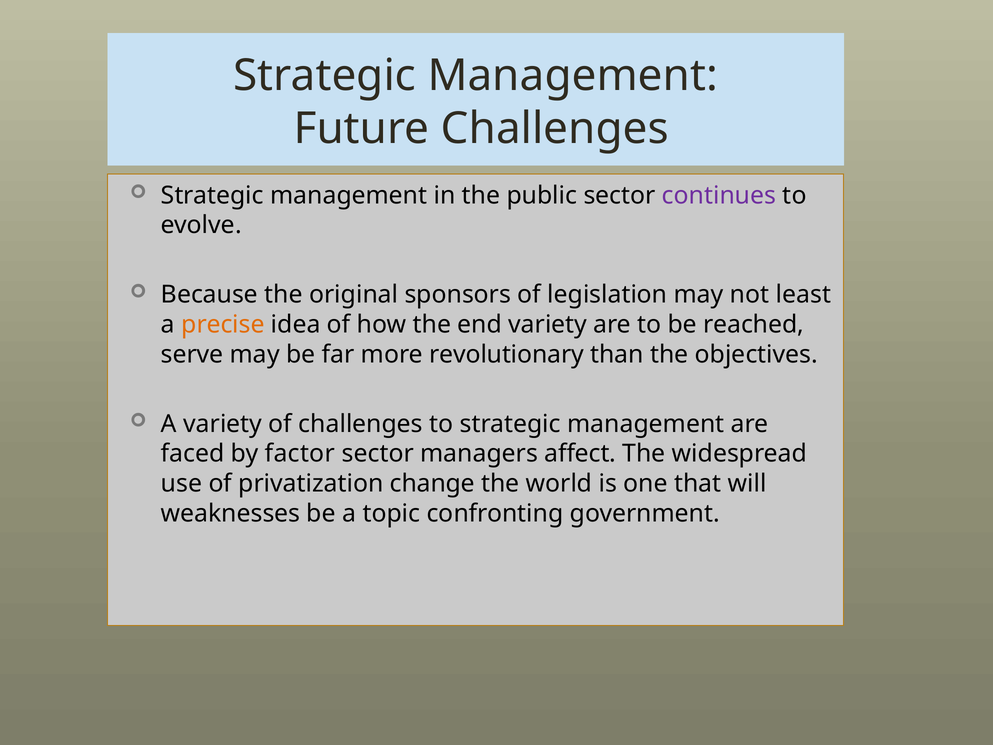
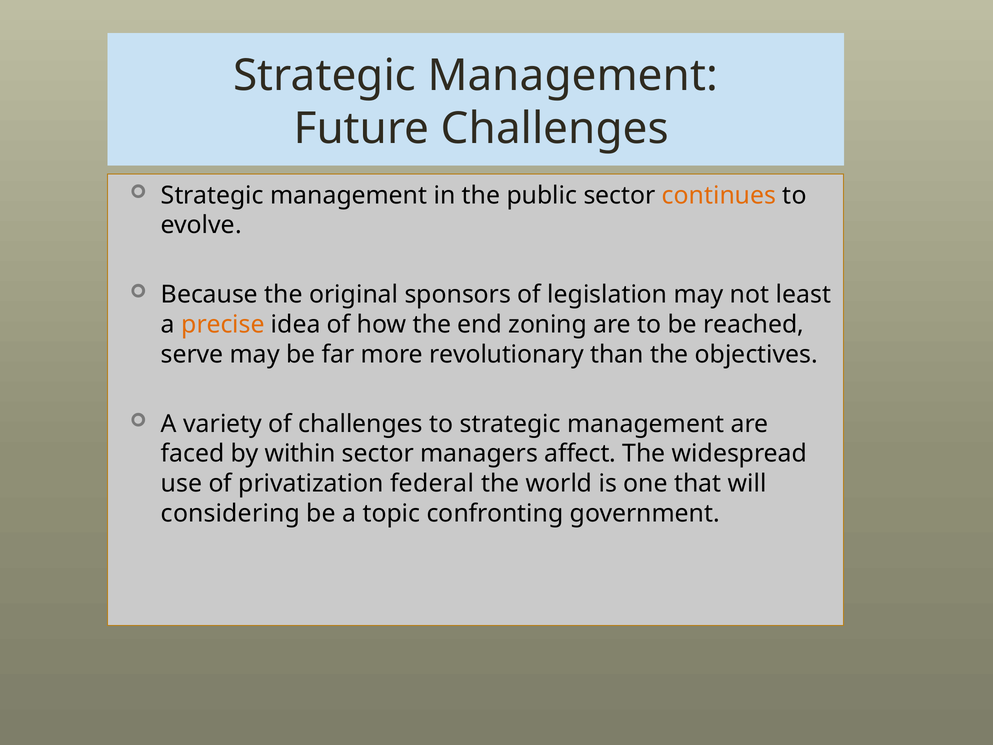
continues colour: purple -> orange (719, 195)
end variety: variety -> zoning (548, 324)
factor: factor -> within (300, 454)
change: change -> federal (432, 483)
weaknesses: weaknesses -> considering (230, 513)
